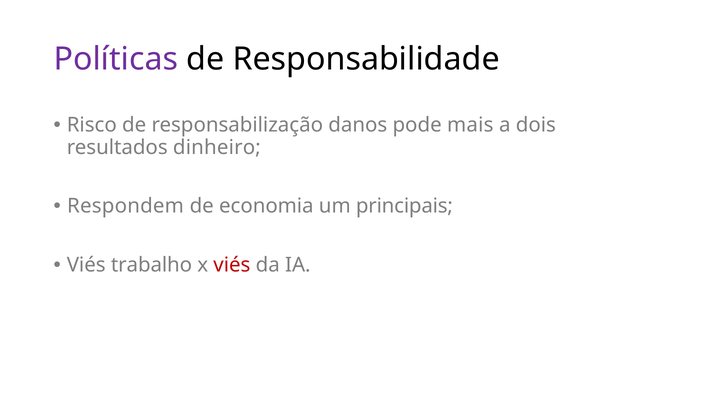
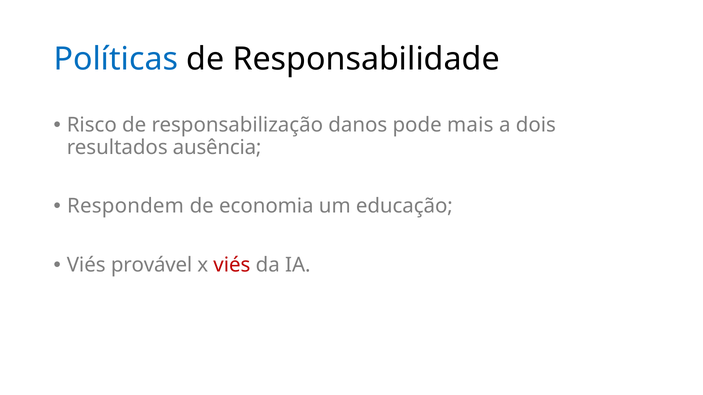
Políticas colour: purple -> blue (116, 59)
dinheiro: dinheiro -> ausência (217, 147)
principais: principais -> educação (404, 206)
trabalho: trabalho -> provável (152, 265)
